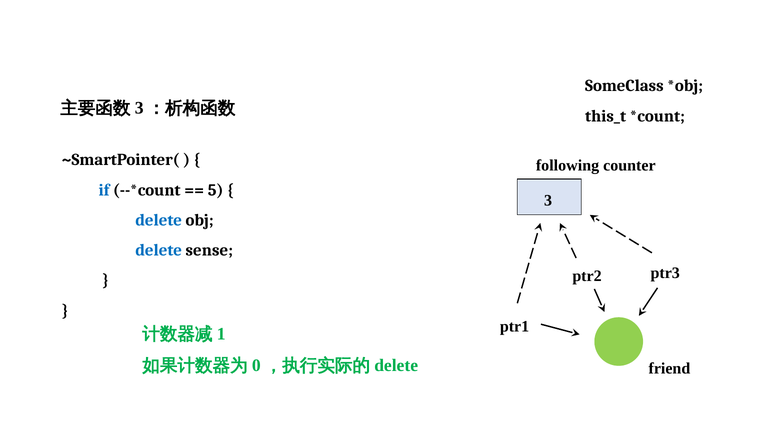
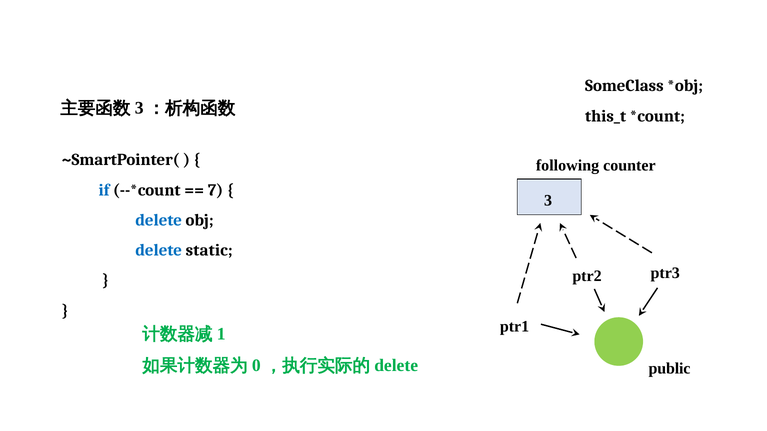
5: 5 -> 7 (216, 190)
sense: sense -> static (209, 251)
friend: friend -> public (669, 369)
